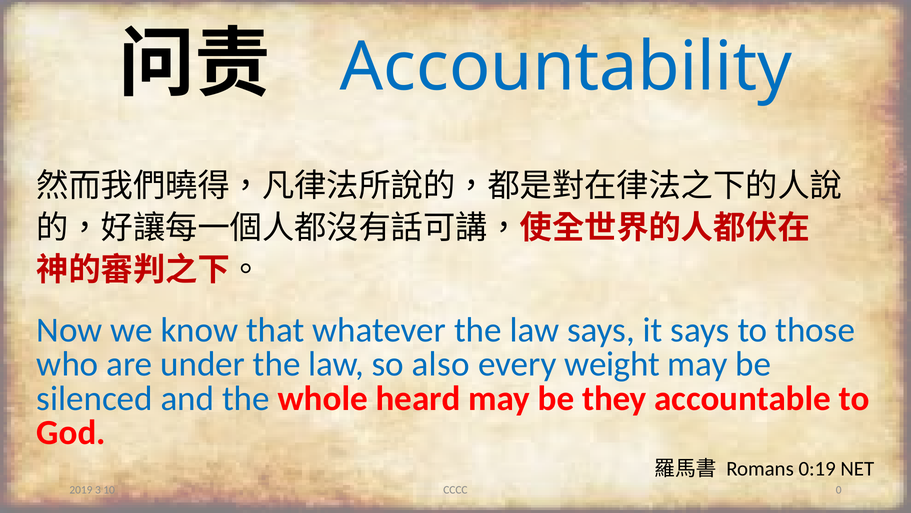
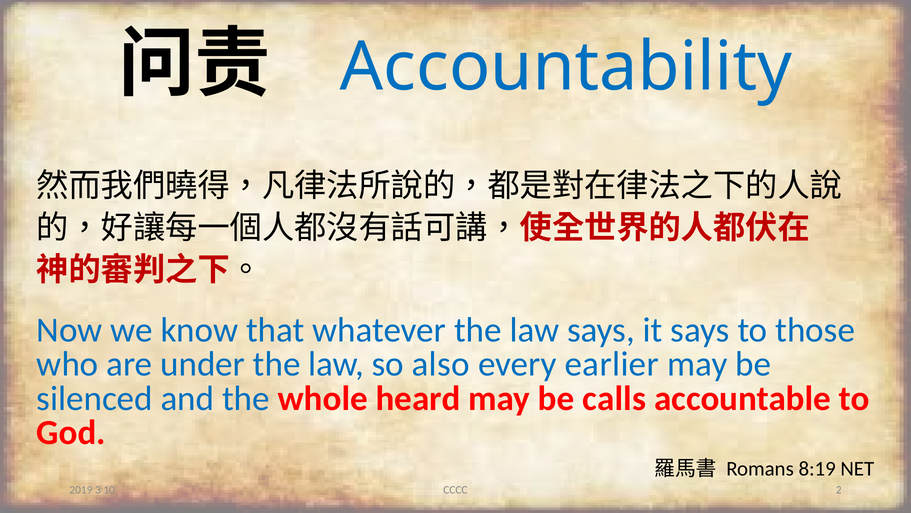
weight: weight -> earlier (612, 364)
they: they -> calls (614, 398)
0:19: 0:19 -> 8:19 (817, 468)
0: 0 -> 2 (839, 489)
